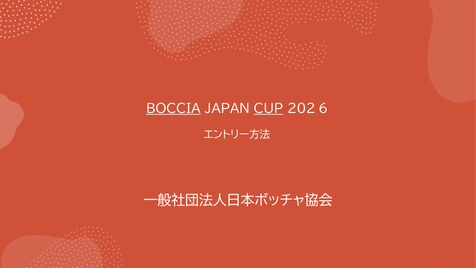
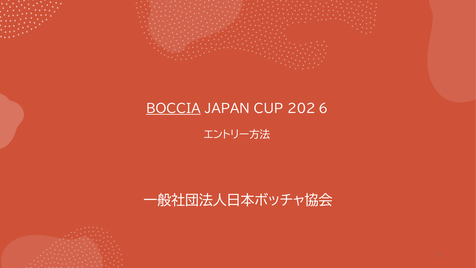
CUP underline: present -> none (268, 109)
